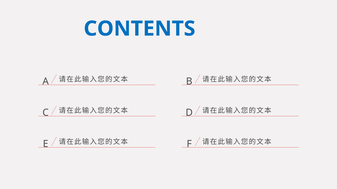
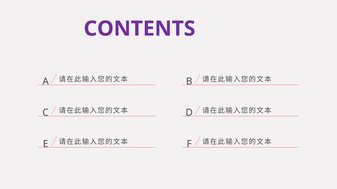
CONTENTS colour: blue -> purple (139, 29)
